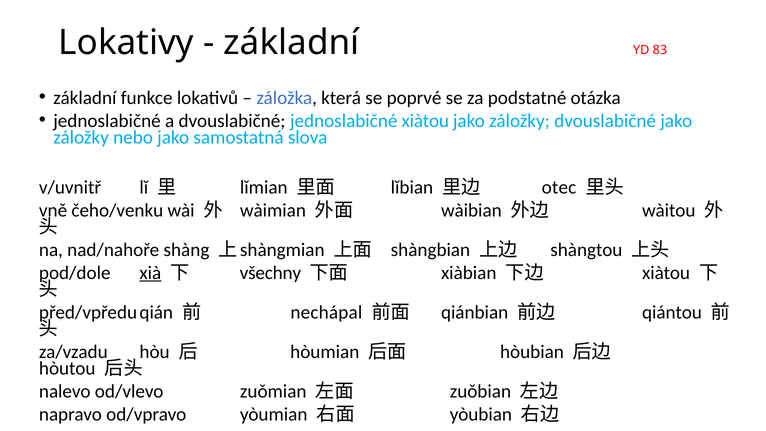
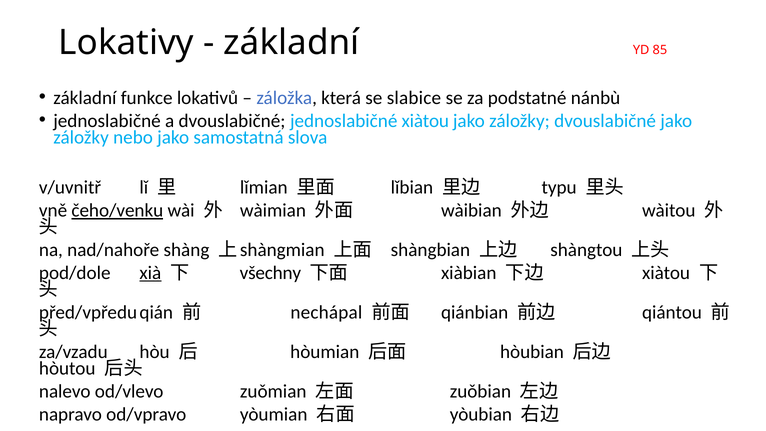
83: 83 -> 85 (660, 50)
poprvé: poprvé -> slabice (414, 98)
otázka: otázka -> nánbù (596, 98)
otec: otec -> typu (559, 187)
čeho/venku underline: none -> present (117, 210)
